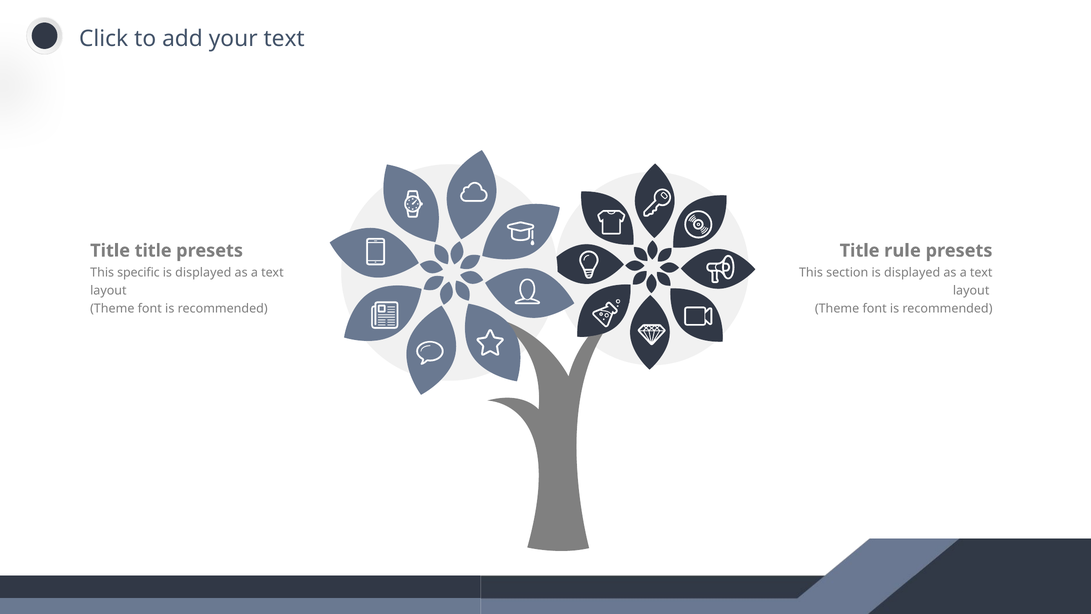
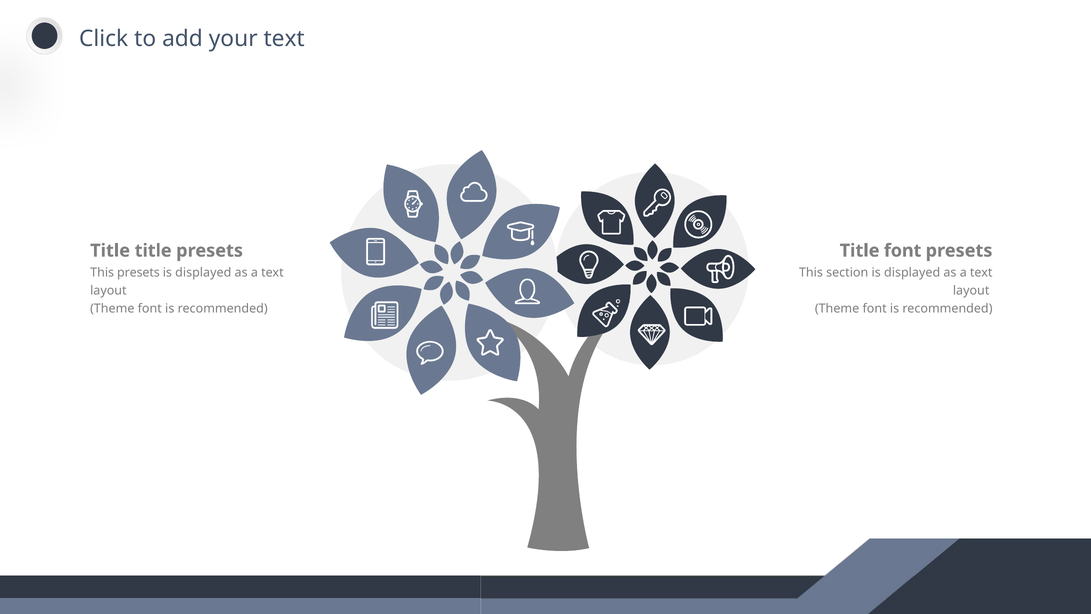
Title rule: rule -> font (903, 251)
This specific: specific -> presets (138, 272)
